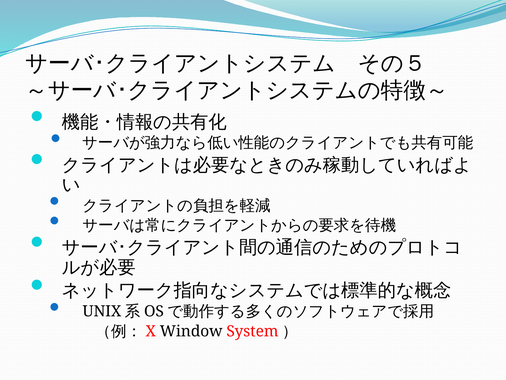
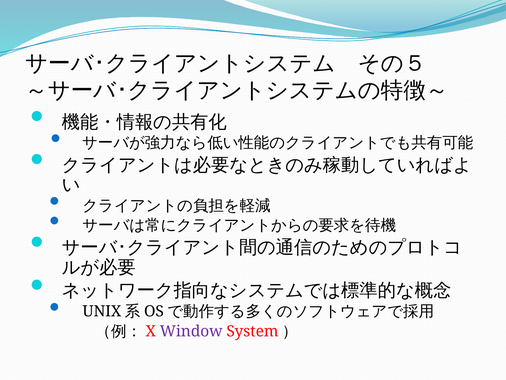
Window colour: black -> purple (191, 331)
